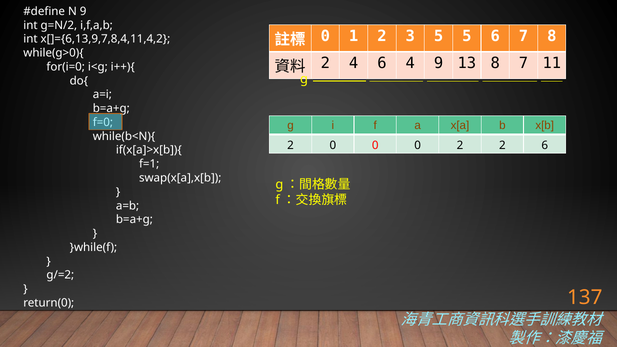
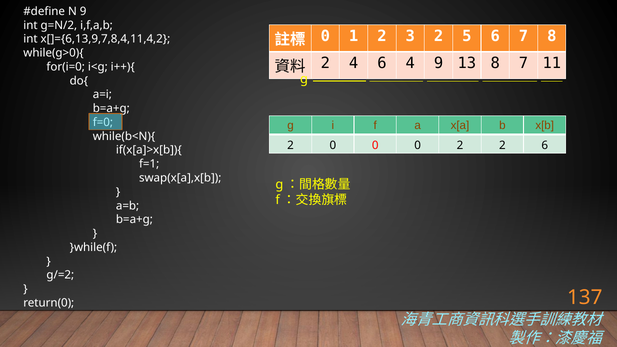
3 5: 5 -> 2 (439, 36)
